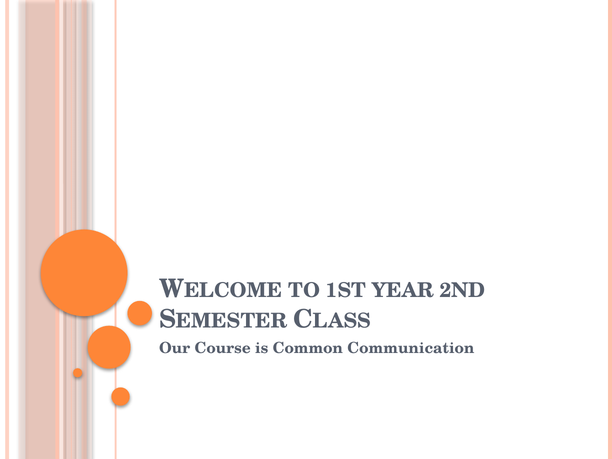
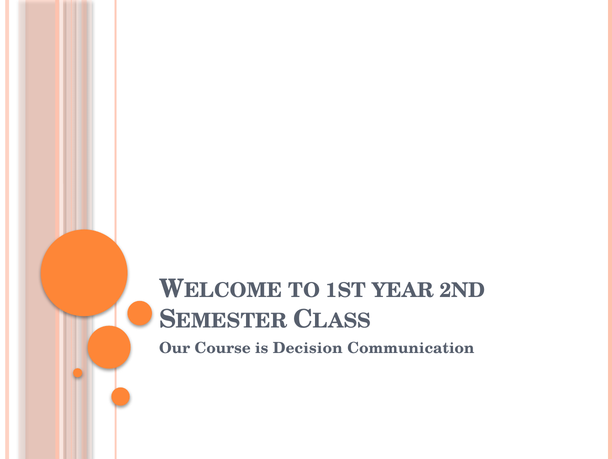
Common: Common -> Decision (308, 348)
